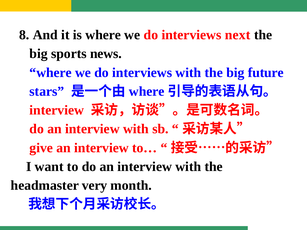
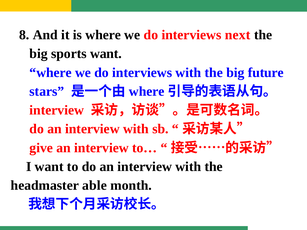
sports news: news -> want (106, 54)
very: very -> able (94, 186)
